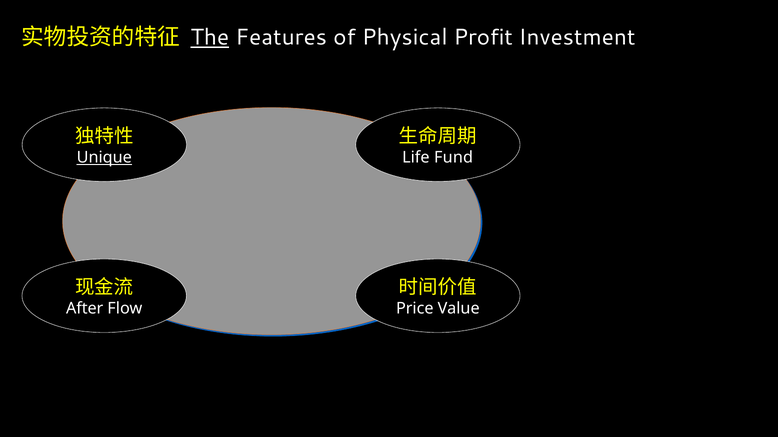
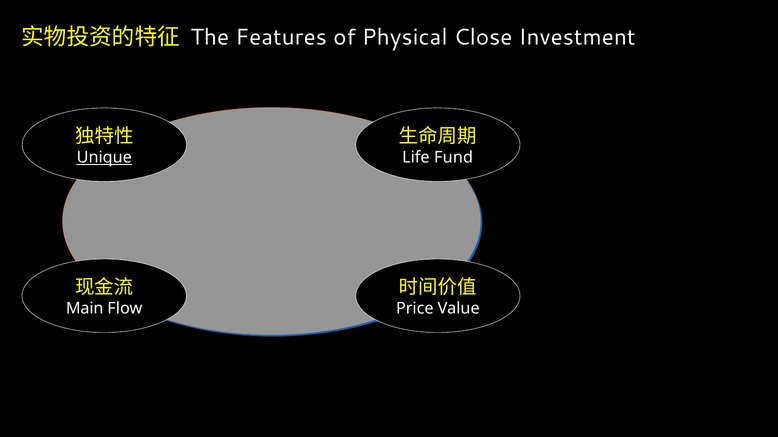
The underline: present -> none (210, 37)
Profit: Profit -> Close (483, 37)
After: After -> Main (85, 309)
